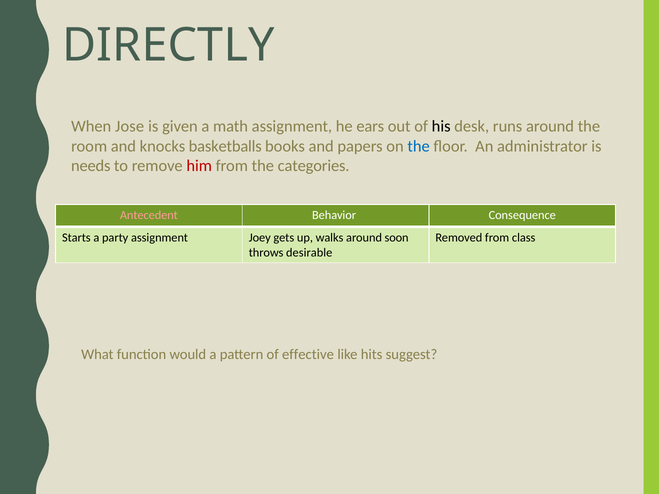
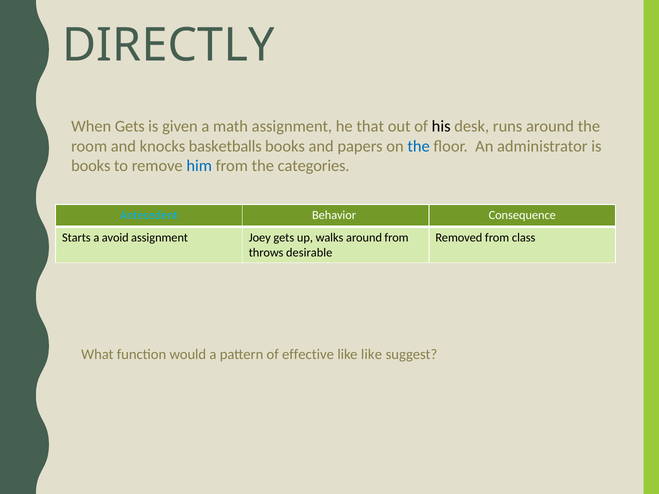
When Jose: Jose -> Gets (130, 126)
ears: ears -> that (370, 126)
needs: needs -> books (91, 166)
him colour: red -> blue (199, 166)
Antecedent colour: pink -> light blue (149, 215)
party: party -> avoid (115, 238)
around soon: soon -> from (397, 238)
like hits: hits -> like (371, 354)
